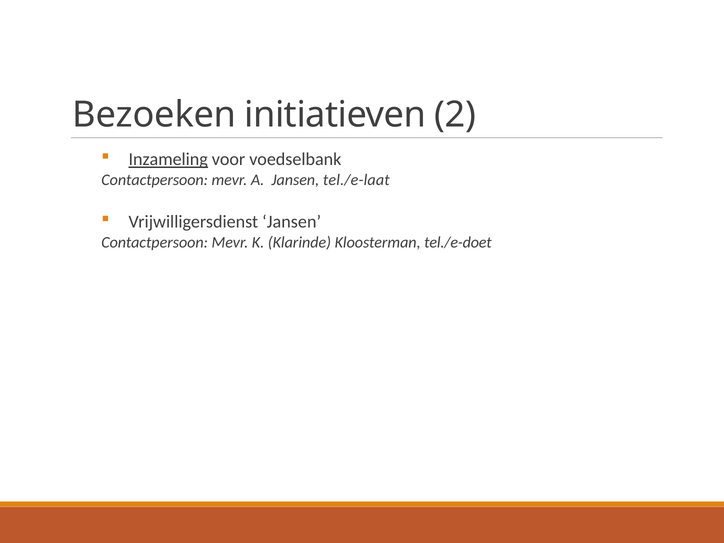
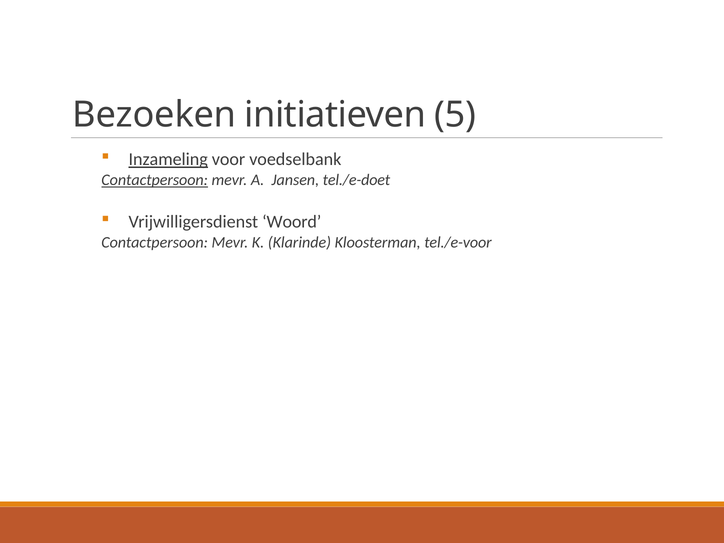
2: 2 -> 5 (455, 115)
Contactpersoon underline: none -> present (155, 180)
tel./e-laat: tel./e-laat -> tel./e-doet (356, 180)
Vrijwilligersdienst Jansen: Jansen -> Woord (292, 222)
tel./e-doet: tel./e-doet -> tel./e-voor (458, 242)
